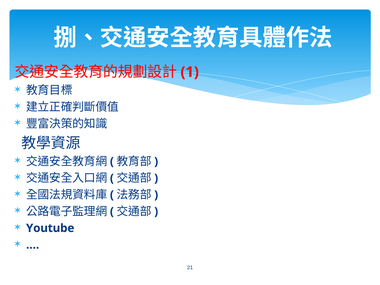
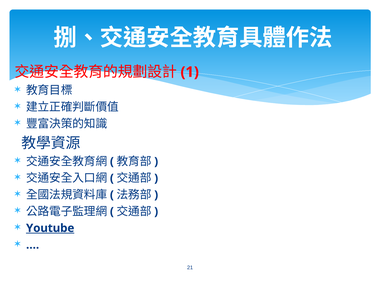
Youtube underline: none -> present (50, 228)
